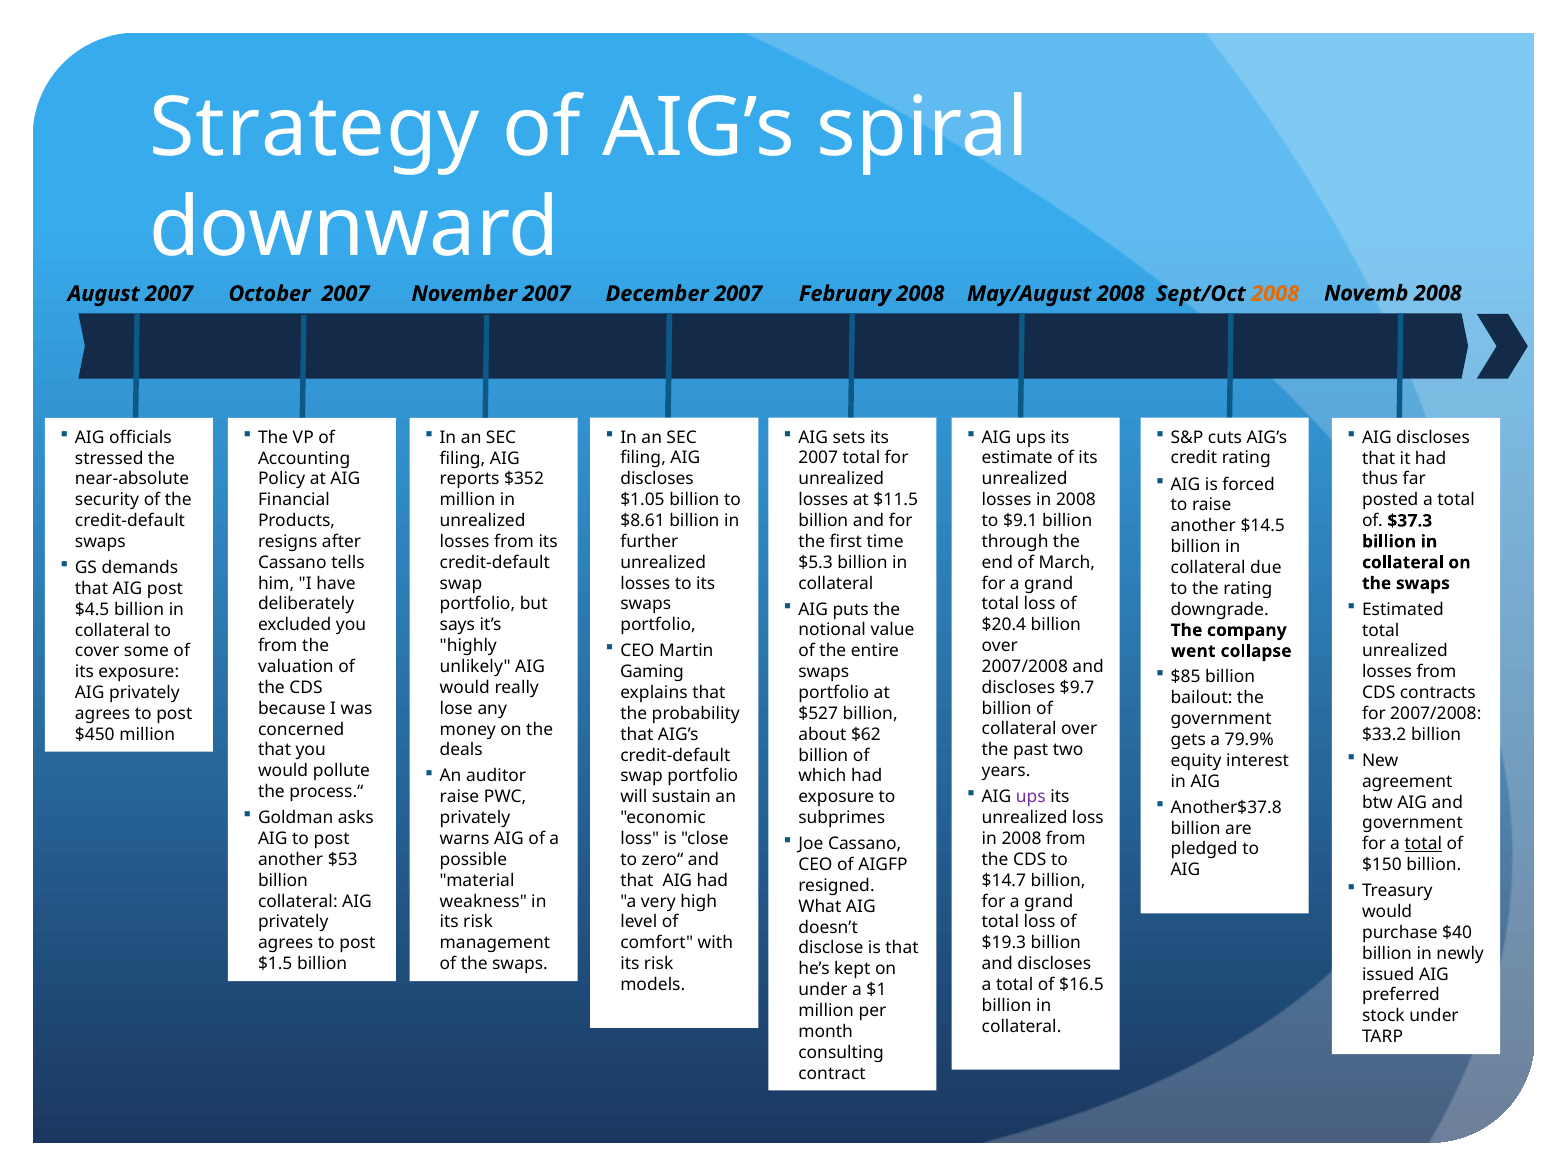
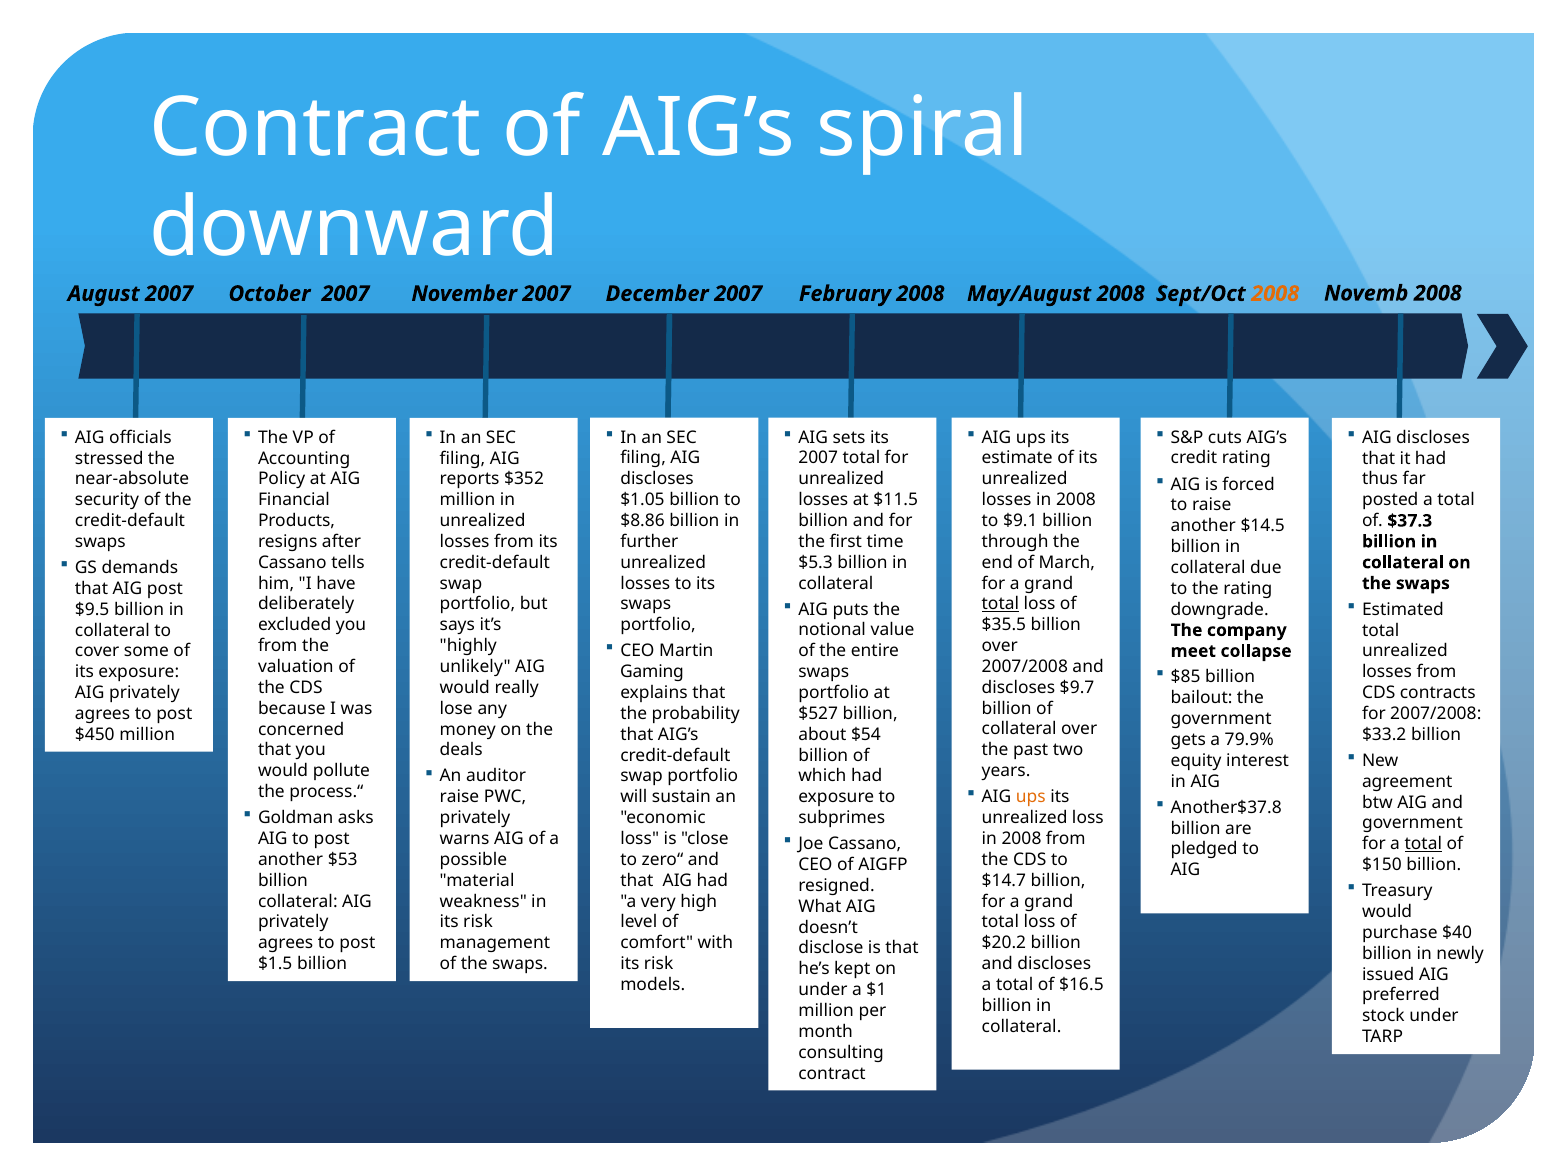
Strategy: Strategy -> Contract (315, 129)
$8.61: $8.61 -> $8.86 (643, 521)
total underline: none -> present (1000, 604)
$4.5: $4.5 -> $9.5 (92, 610)
$20.4: $20.4 -> $35.5 (1004, 625)
went: went -> meet (1193, 651)
$62: $62 -> $54 (866, 735)
ups colour: purple -> orange (1031, 797)
$19.3: $19.3 -> $20.2 (1004, 943)
